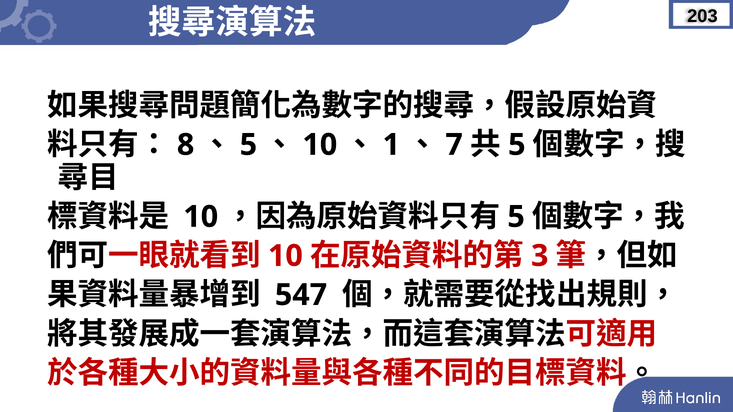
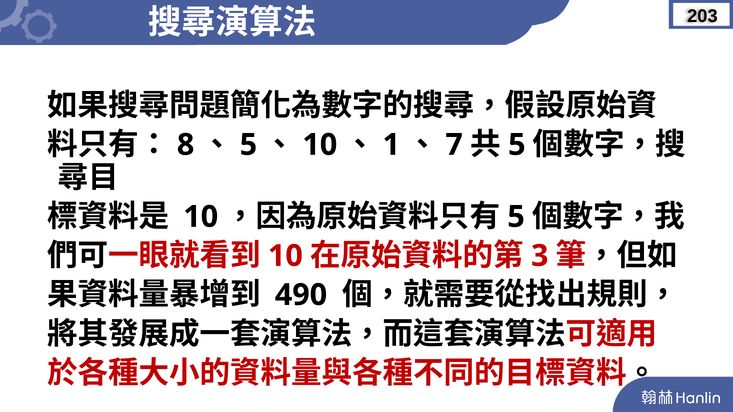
547: 547 -> 490 (301, 295)
